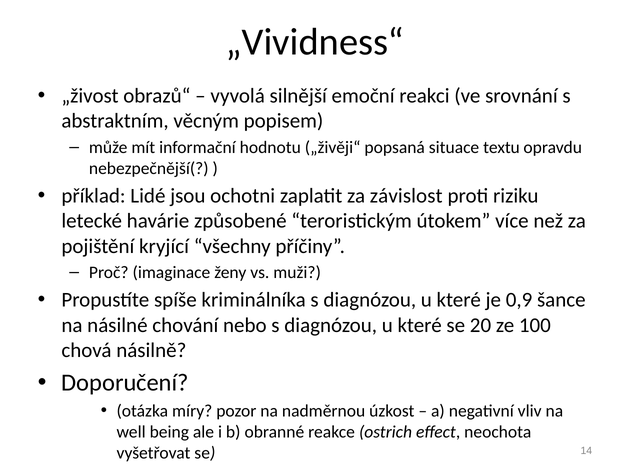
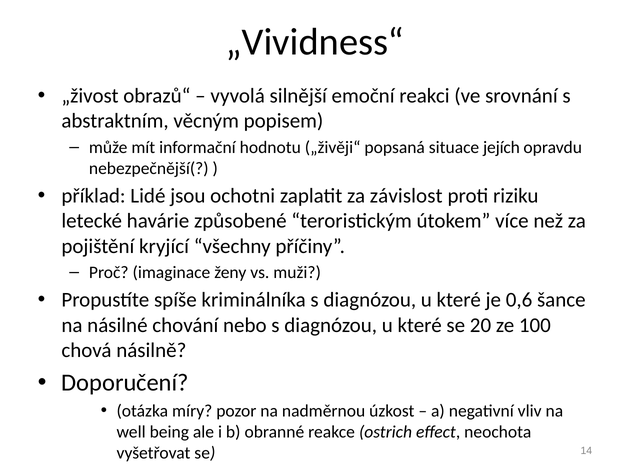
textu: textu -> jejích (502, 148)
0,9: 0,9 -> 0,6 (519, 300)
